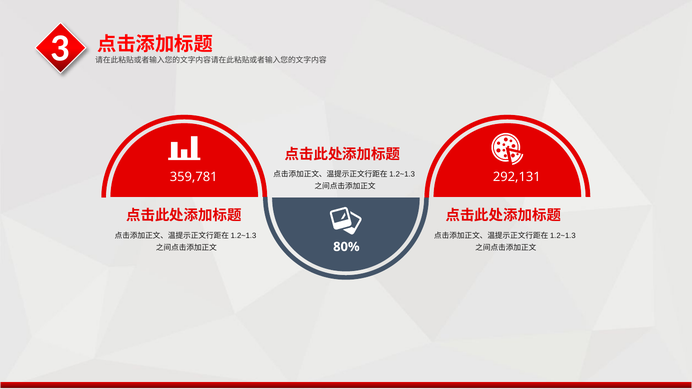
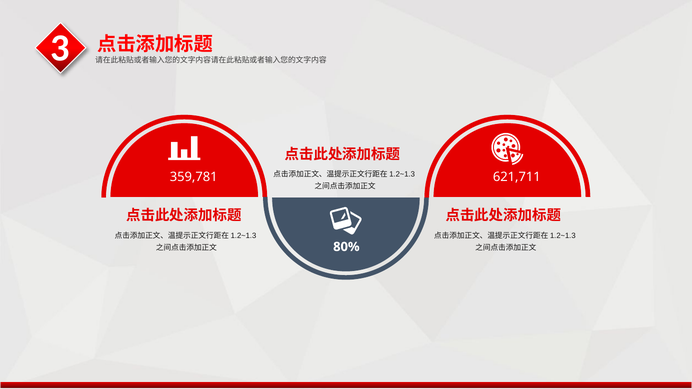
292,131: 292,131 -> 621,711 (517, 177)
